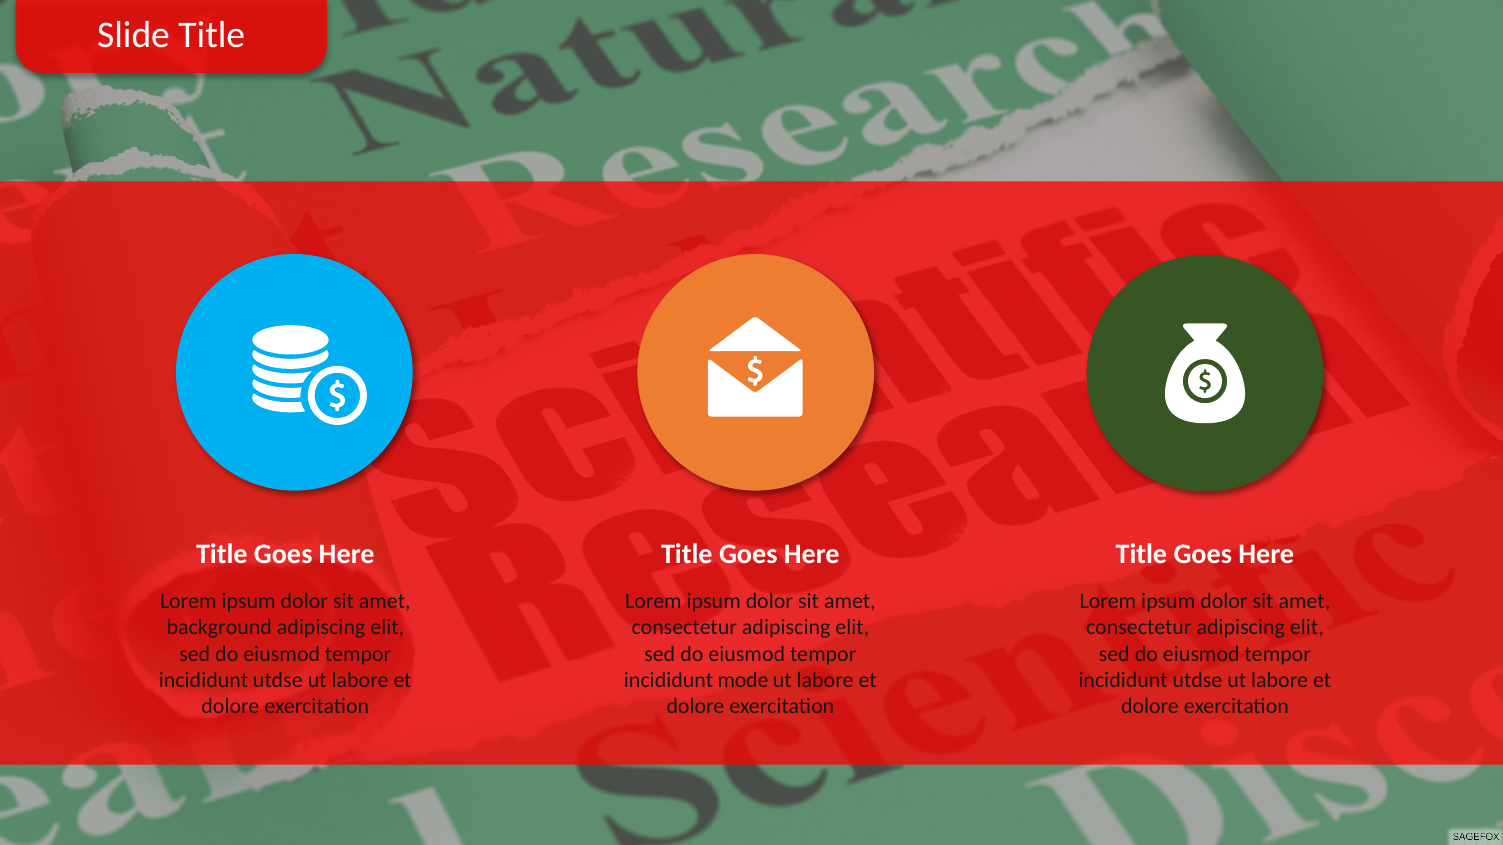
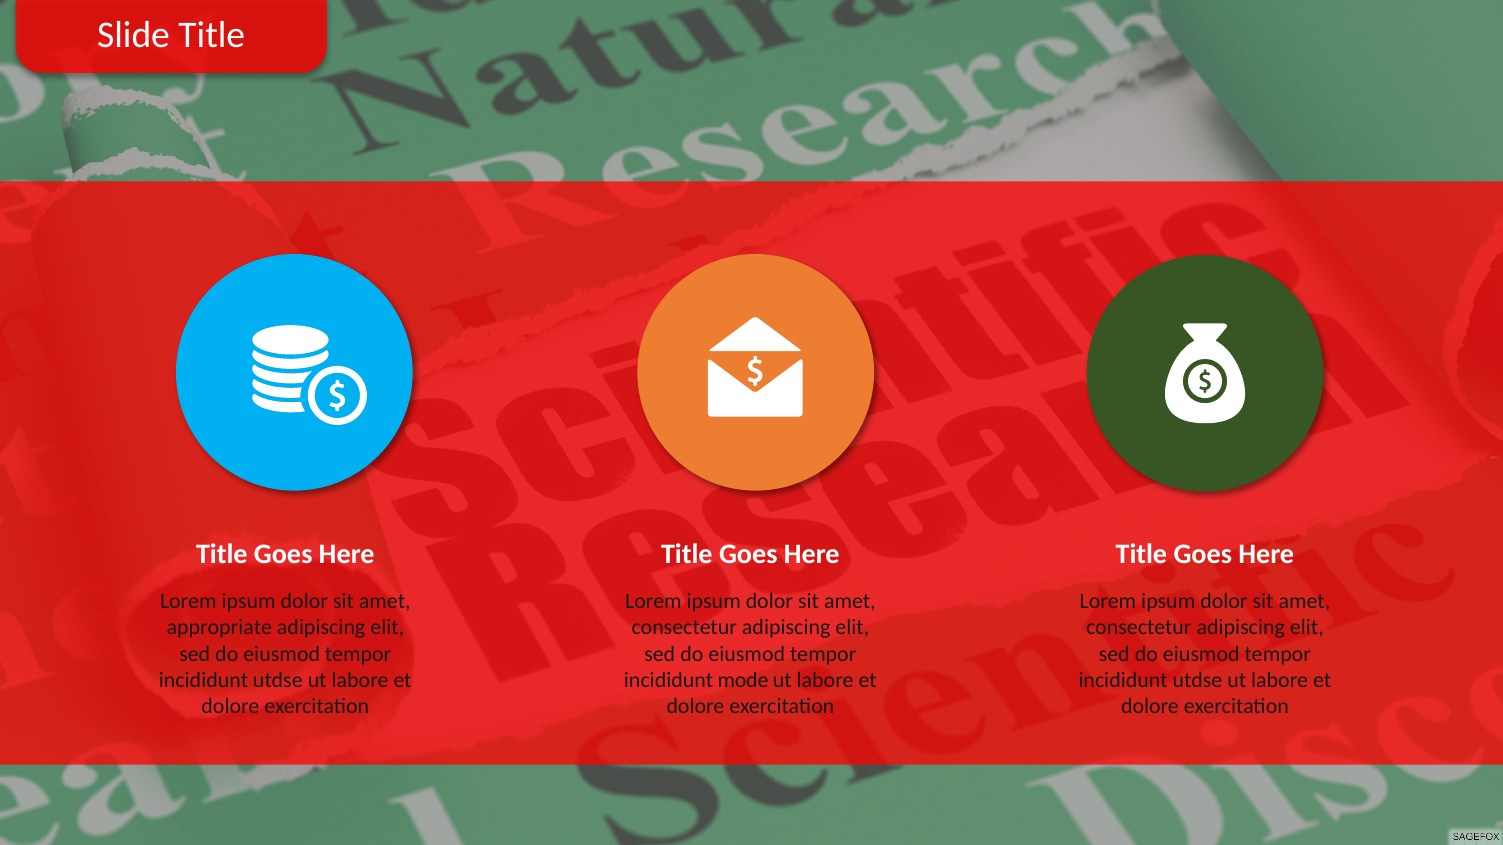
background: background -> appropriate (219, 628)
